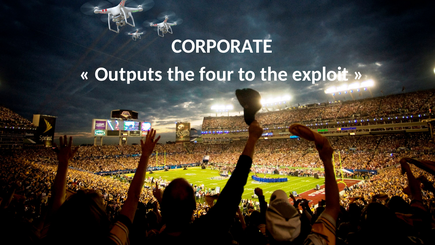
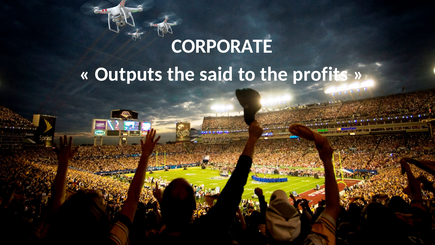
four: four -> said (216, 74)
exploit: exploit -> profits (320, 74)
